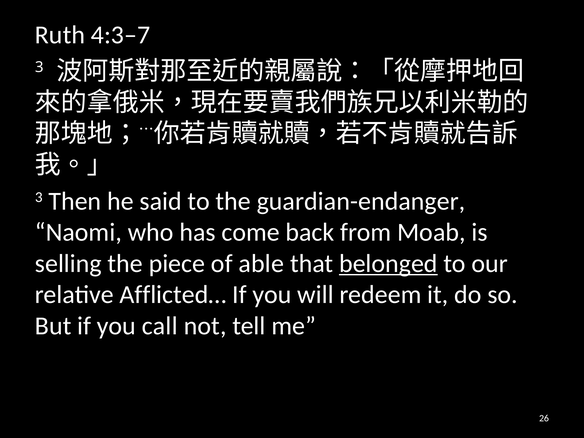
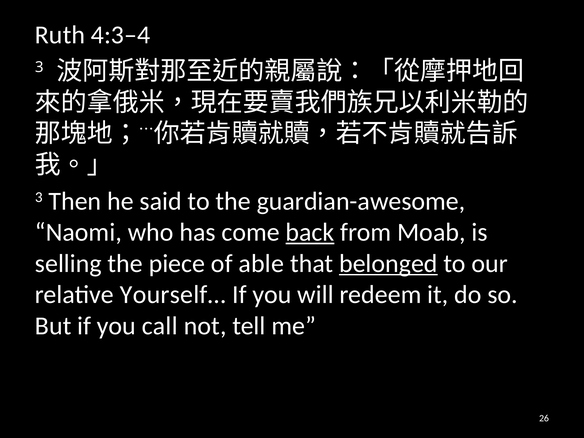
4:3–7: 4:3–7 -> 4:3–4 (121, 35)
guardian-endanger: guardian-endanger -> guardian-awesome (361, 201)
back underline: none -> present (310, 232)
Afflicted…: Afflicted… -> Yourself… (173, 295)
